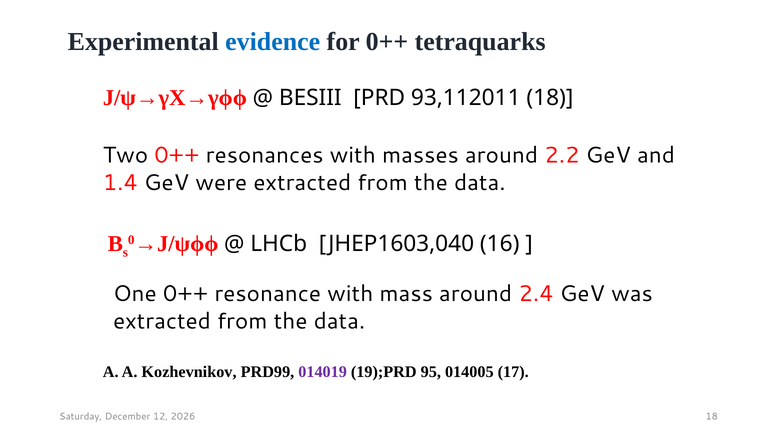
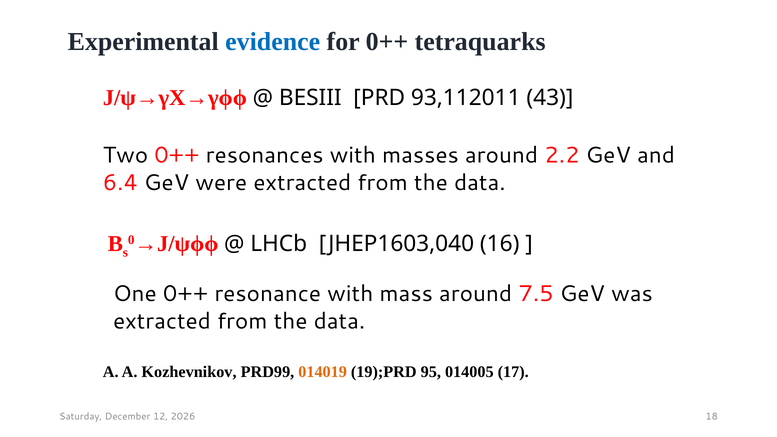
93,112011 18: 18 -> 43 (550, 98)
1.4: 1.4 -> 6.4 (120, 183)
2.4: 2.4 -> 7.5 (536, 294)
014019 colour: purple -> orange (323, 372)
